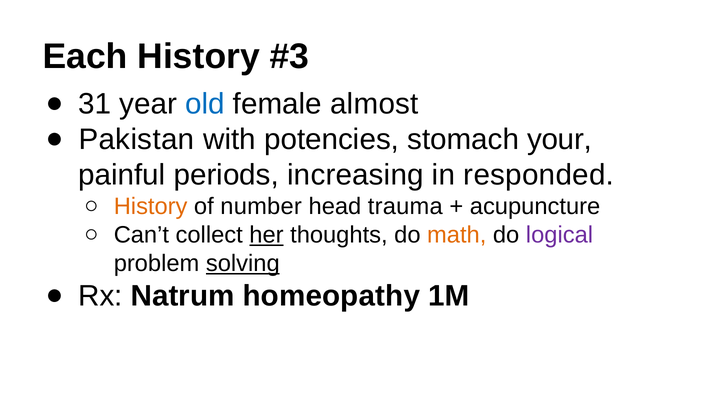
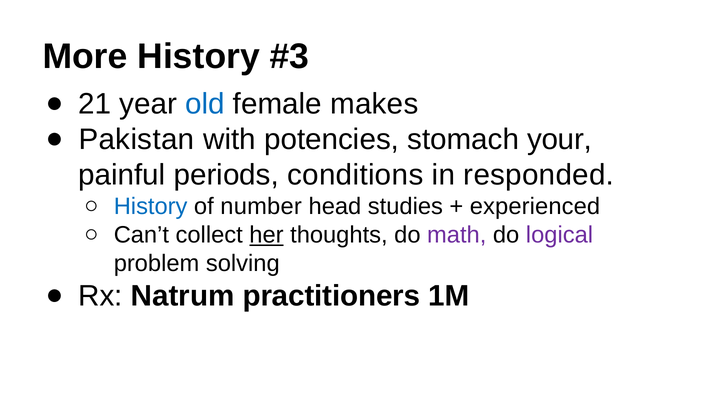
Each: Each -> More (85, 57)
31: 31 -> 21 (95, 104)
almost: almost -> makes (374, 104)
increasing: increasing -> conditions (355, 175)
History colour: orange -> blue (151, 207)
trauma: trauma -> studies (405, 207)
acupuncture: acupuncture -> experienced (535, 207)
math colour: orange -> purple (457, 235)
solving underline: present -> none (243, 263)
homeopathy: homeopathy -> practitioners (331, 296)
